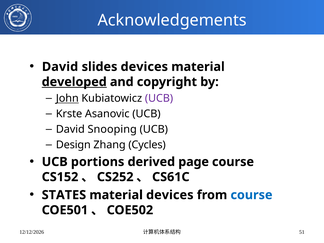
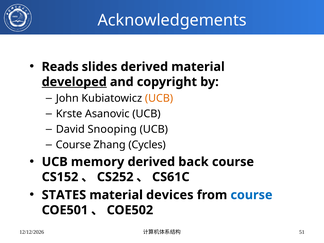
David: David -> Reads (60, 67)
slides devices: devices -> derived (144, 67)
John underline: present -> none (67, 98)
UCB colour: purple -> orange (159, 98)
Design: Design -> Course (73, 145)
portions: portions -> memory (98, 162)
page: page -> back (193, 162)
